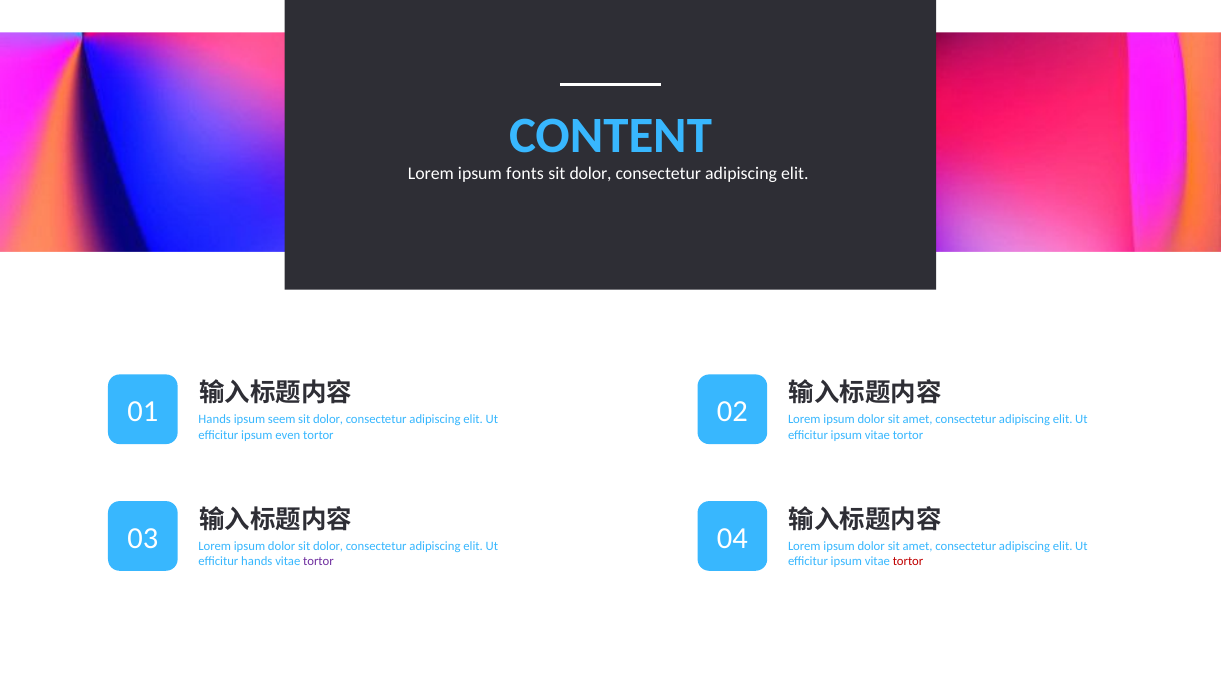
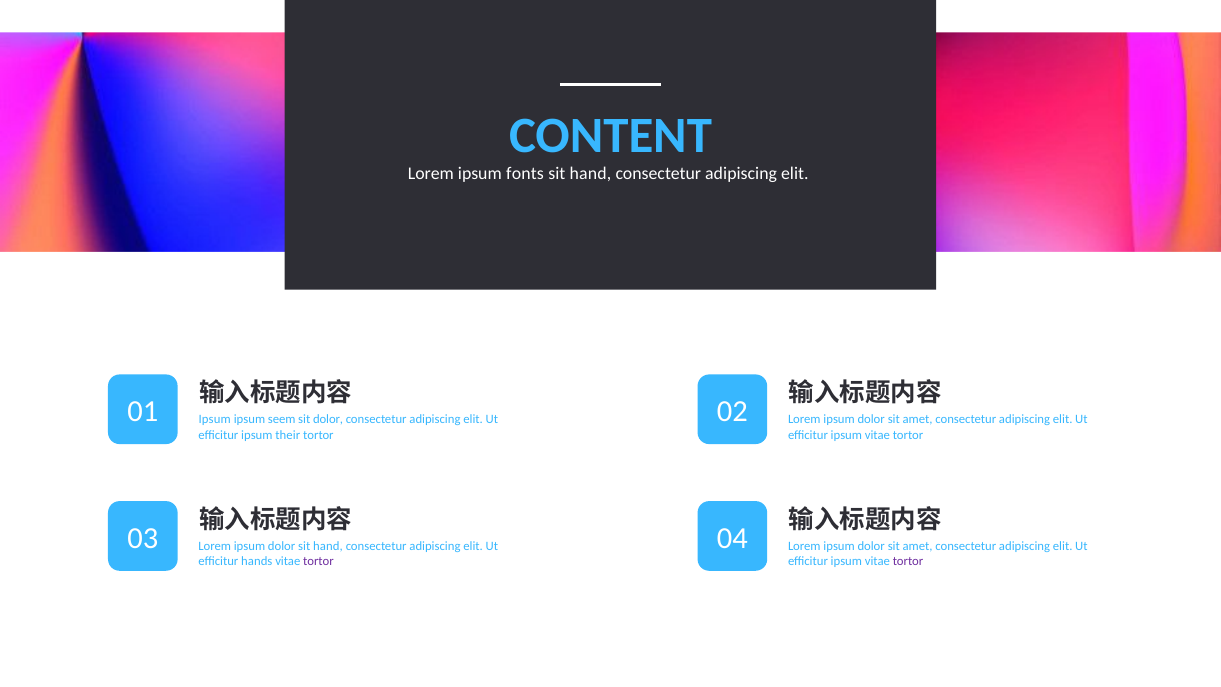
dolor: dolor -> hand (590, 173)
Hands: Hands -> Ipsum (215, 419)
even: even -> their (288, 435)
dolor sit dolor: dolor -> hand (328, 546)
tortor colour: red -> purple (908, 561)
